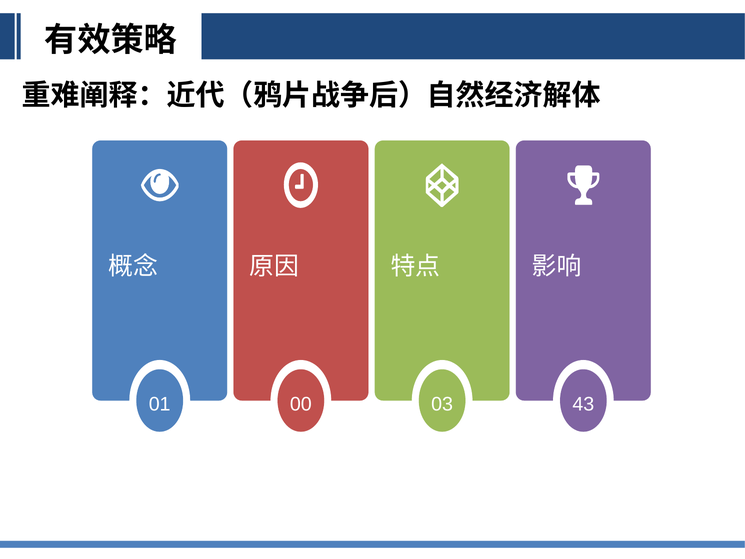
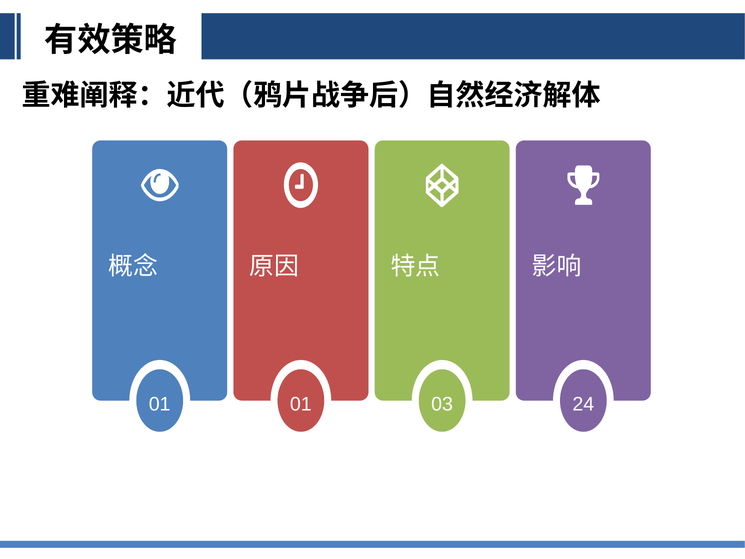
01 00: 00 -> 01 (301, 404)
43: 43 -> 24 (583, 404)
